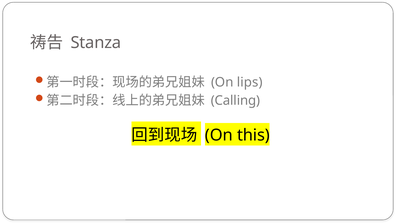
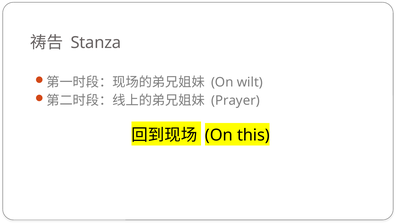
lips: lips -> wilt (250, 82)
Calling: Calling -> Prayer (235, 100)
